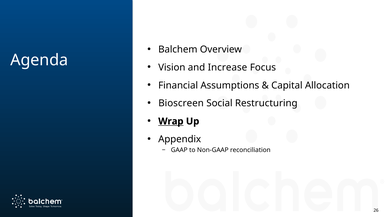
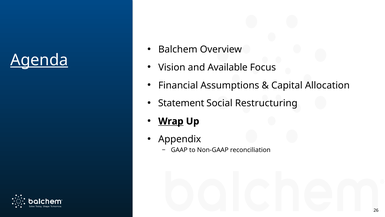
Agenda underline: none -> present (39, 60)
Increase: Increase -> Available (228, 67)
Bioscreen: Bioscreen -> Statement (181, 103)
